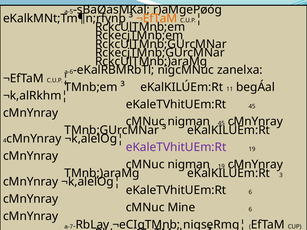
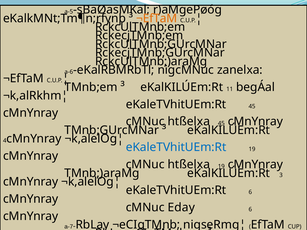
nigman: nigman -> htßelxa (189, 122)
eKaleTVhitUEm:Rt colour: purple -> blue (176, 147)
nigman: nigman -> htßelxa (189, 165)
Mine: Mine -> Eday (181, 208)
